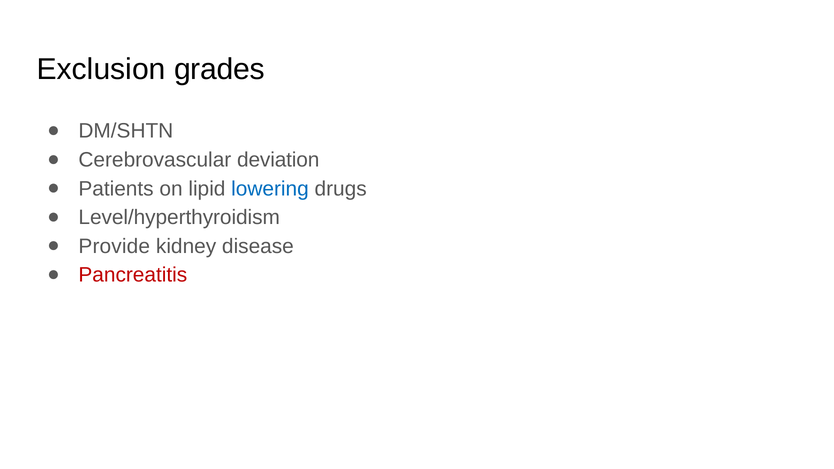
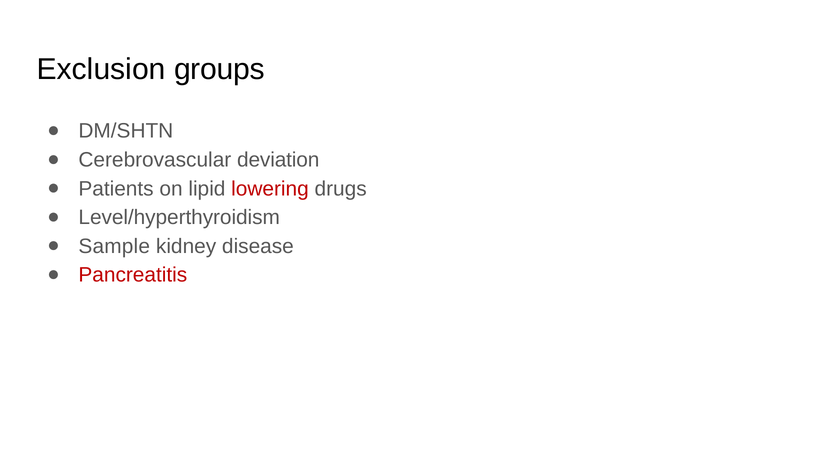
grades: grades -> groups (219, 69)
lowering colour: blue -> red (270, 189)
Provide: Provide -> Sample (114, 246)
